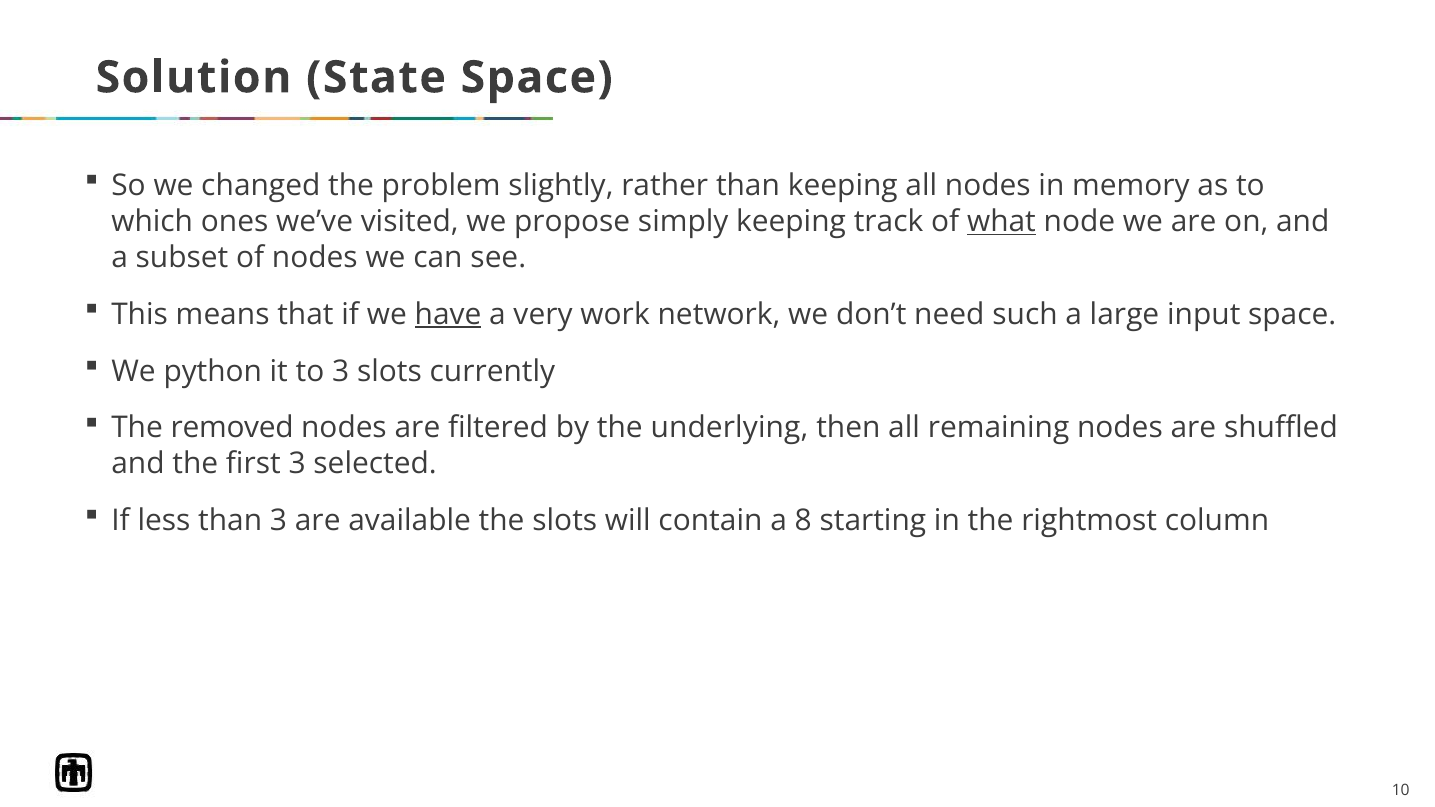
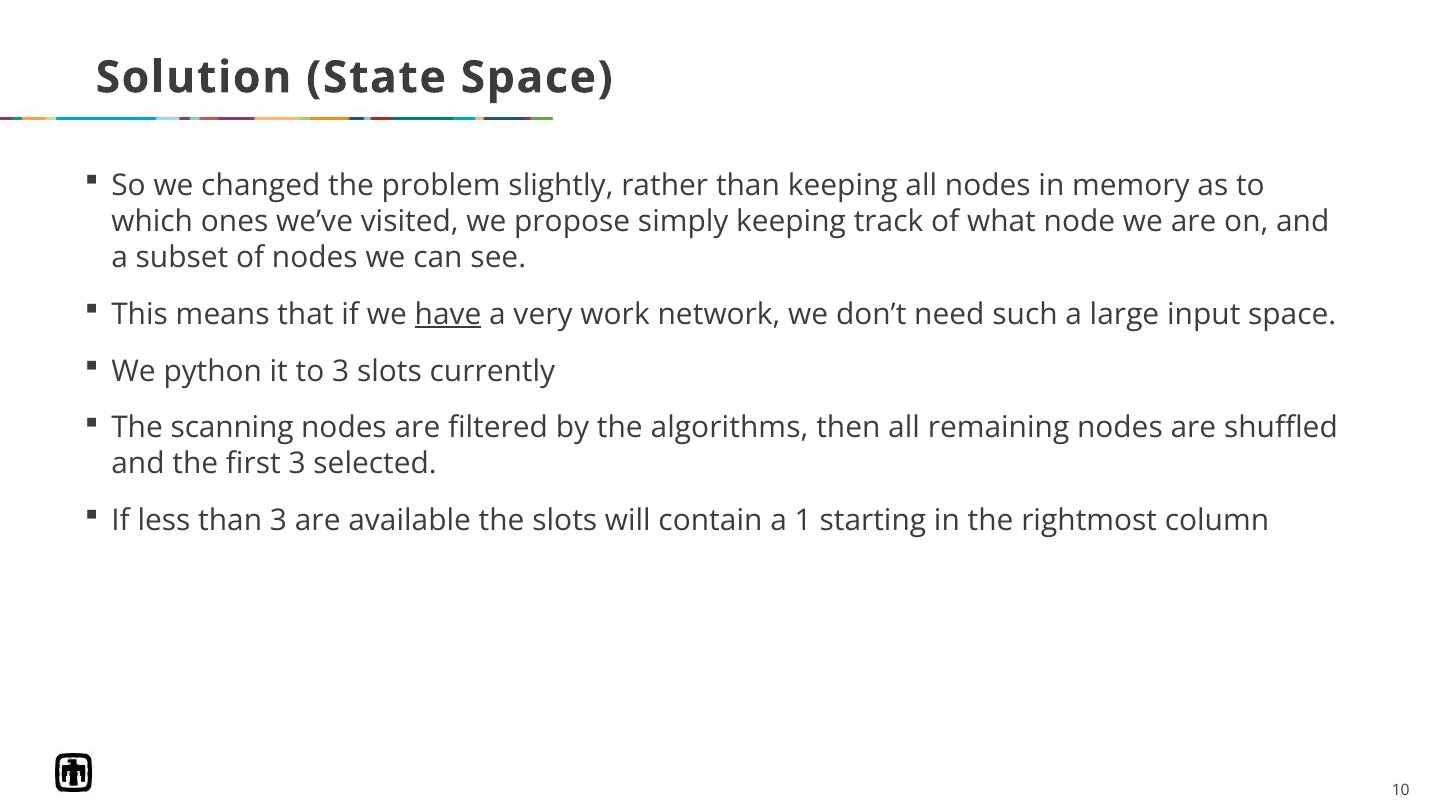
what underline: present -> none (1001, 222)
removed: removed -> scanning (232, 428)
underlying: underlying -> algorithms (729, 428)
8: 8 -> 1 (803, 521)
